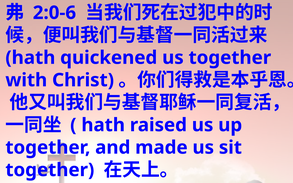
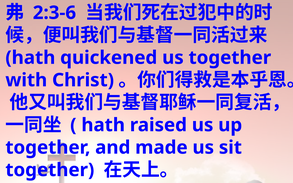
2:0-6: 2:0-6 -> 2:3-6 (54, 13)
